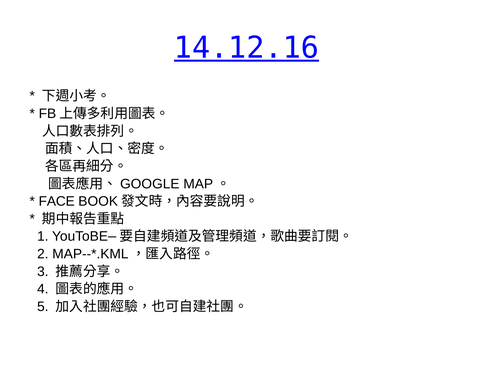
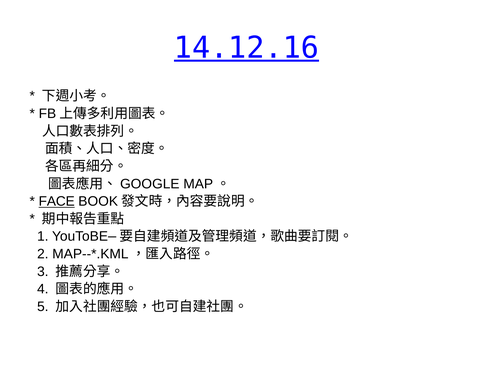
FACE underline: none -> present (57, 201)
